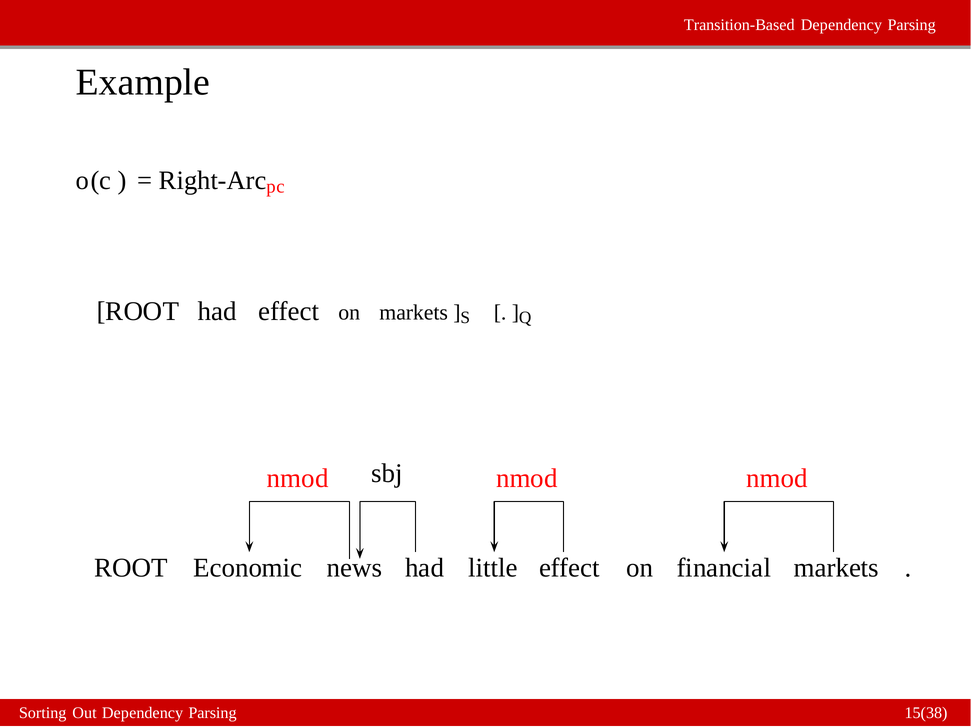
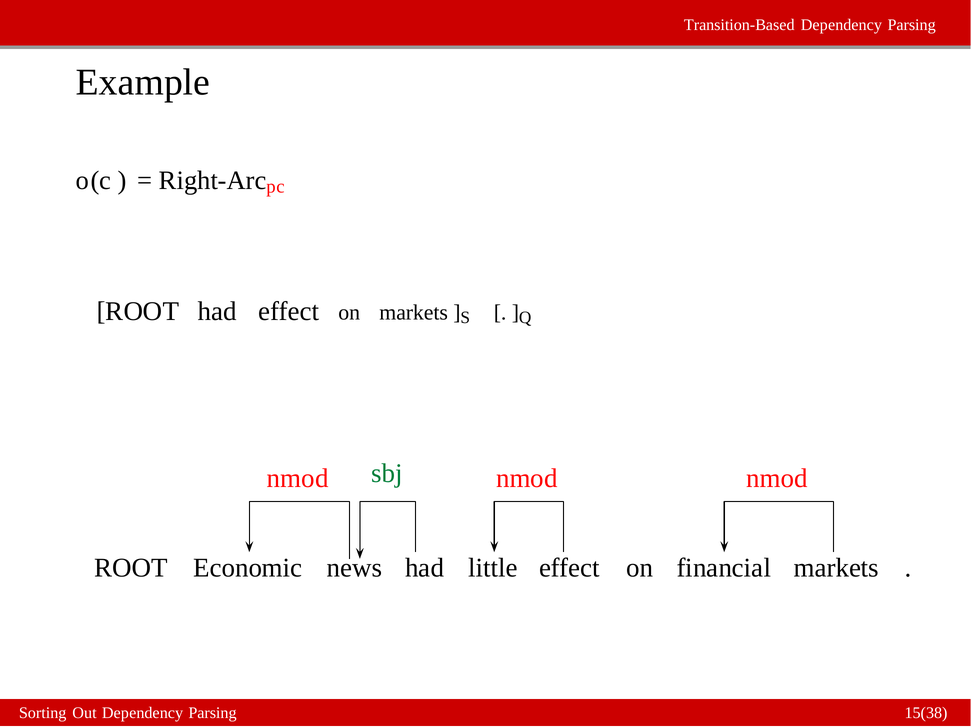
sbj colour: black -> green (387, 473)
